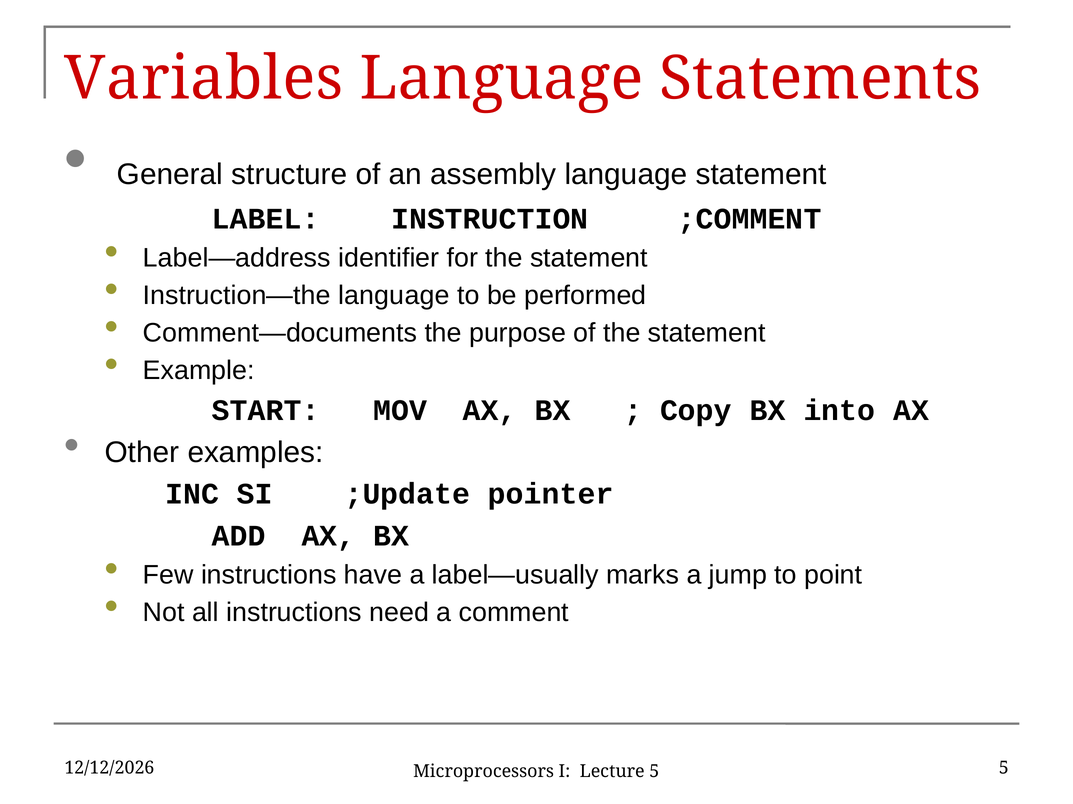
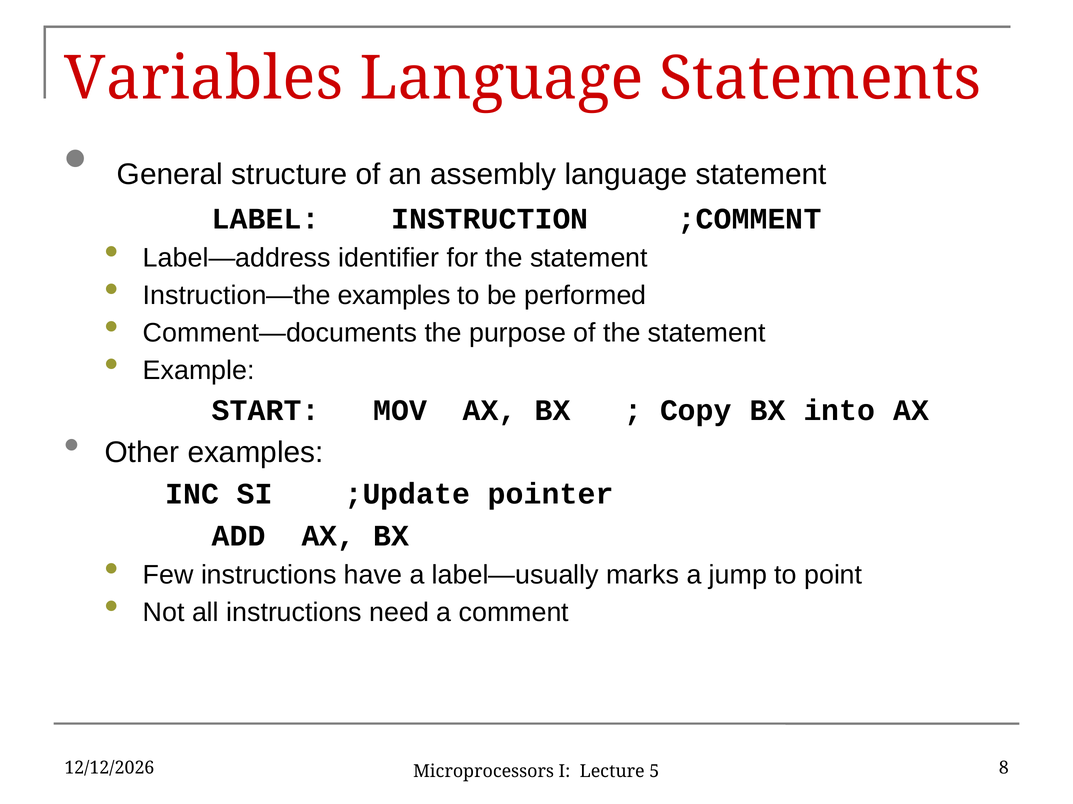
Instruction—the language: language -> examples (394, 296)
5 5: 5 -> 8 (1004, 769)
